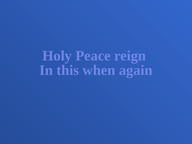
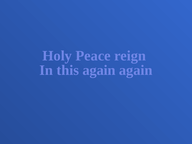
this when: when -> again (99, 70)
